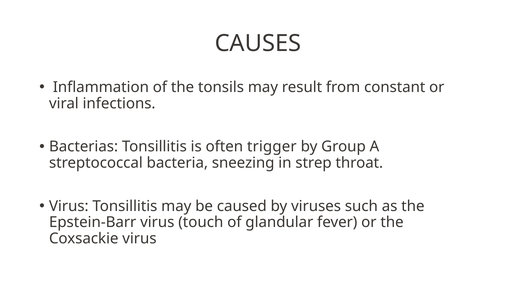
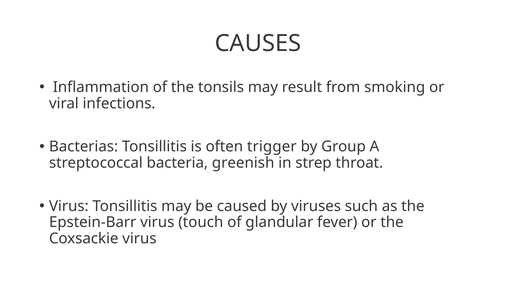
constant: constant -> smoking (395, 87)
sneezing: sneezing -> greenish (243, 163)
